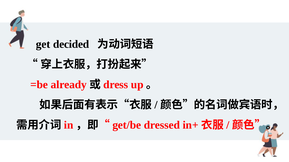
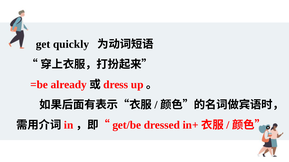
decided: decided -> quickly (71, 44)
